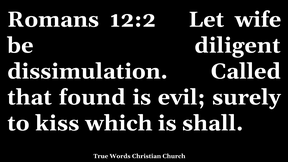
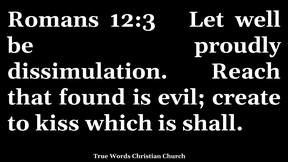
12:2: 12:2 -> 12:3 (133, 20)
wife: wife -> well (258, 20)
diligent: diligent -> proudly (238, 46)
Called: Called -> Reach (246, 71)
surely: surely -> create (246, 97)
